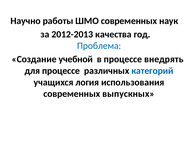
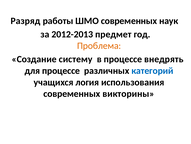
Научно: Научно -> Разряд (25, 21)
качества: качества -> предмет (113, 34)
Проблема colour: blue -> orange (99, 46)
учебной: учебной -> систему (76, 59)
выпускных: выпускных -> викторины (129, 93)
